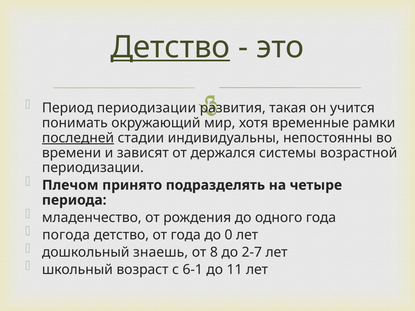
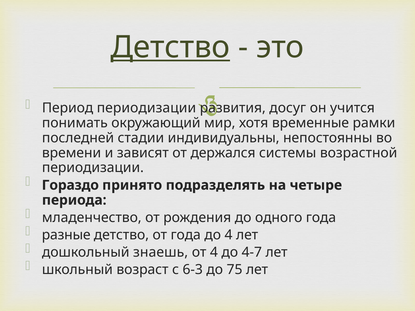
такая: такая -> досуг (288, 108)
последней underline: present -> none (78, 138)
Плечом: Плечом -> Гораздо (70, 185)
погода: погода -> разные (66, 235)
до 0: 0 -> 4 (229, 235)
от 8: 8 -> 4 (214, 252)
2-7: 2-7 -> 4-7 (252, 252)
6-1: 6-1 -> 6-3 (193, 270)
11: 11 -> 75 (235, 270)
